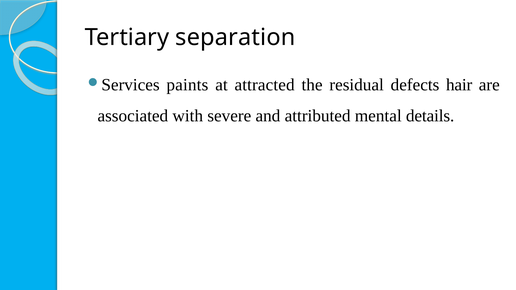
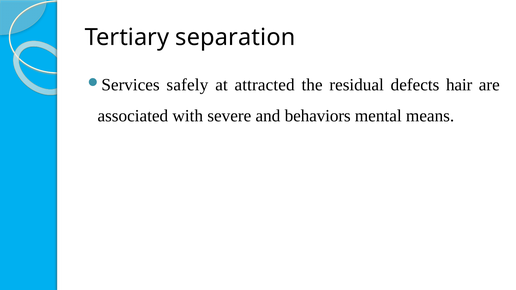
paints: paints -> safely (187, 85)
attributed: attributed -> behaviors (318, 116)
details: details -> means (430, 116)
